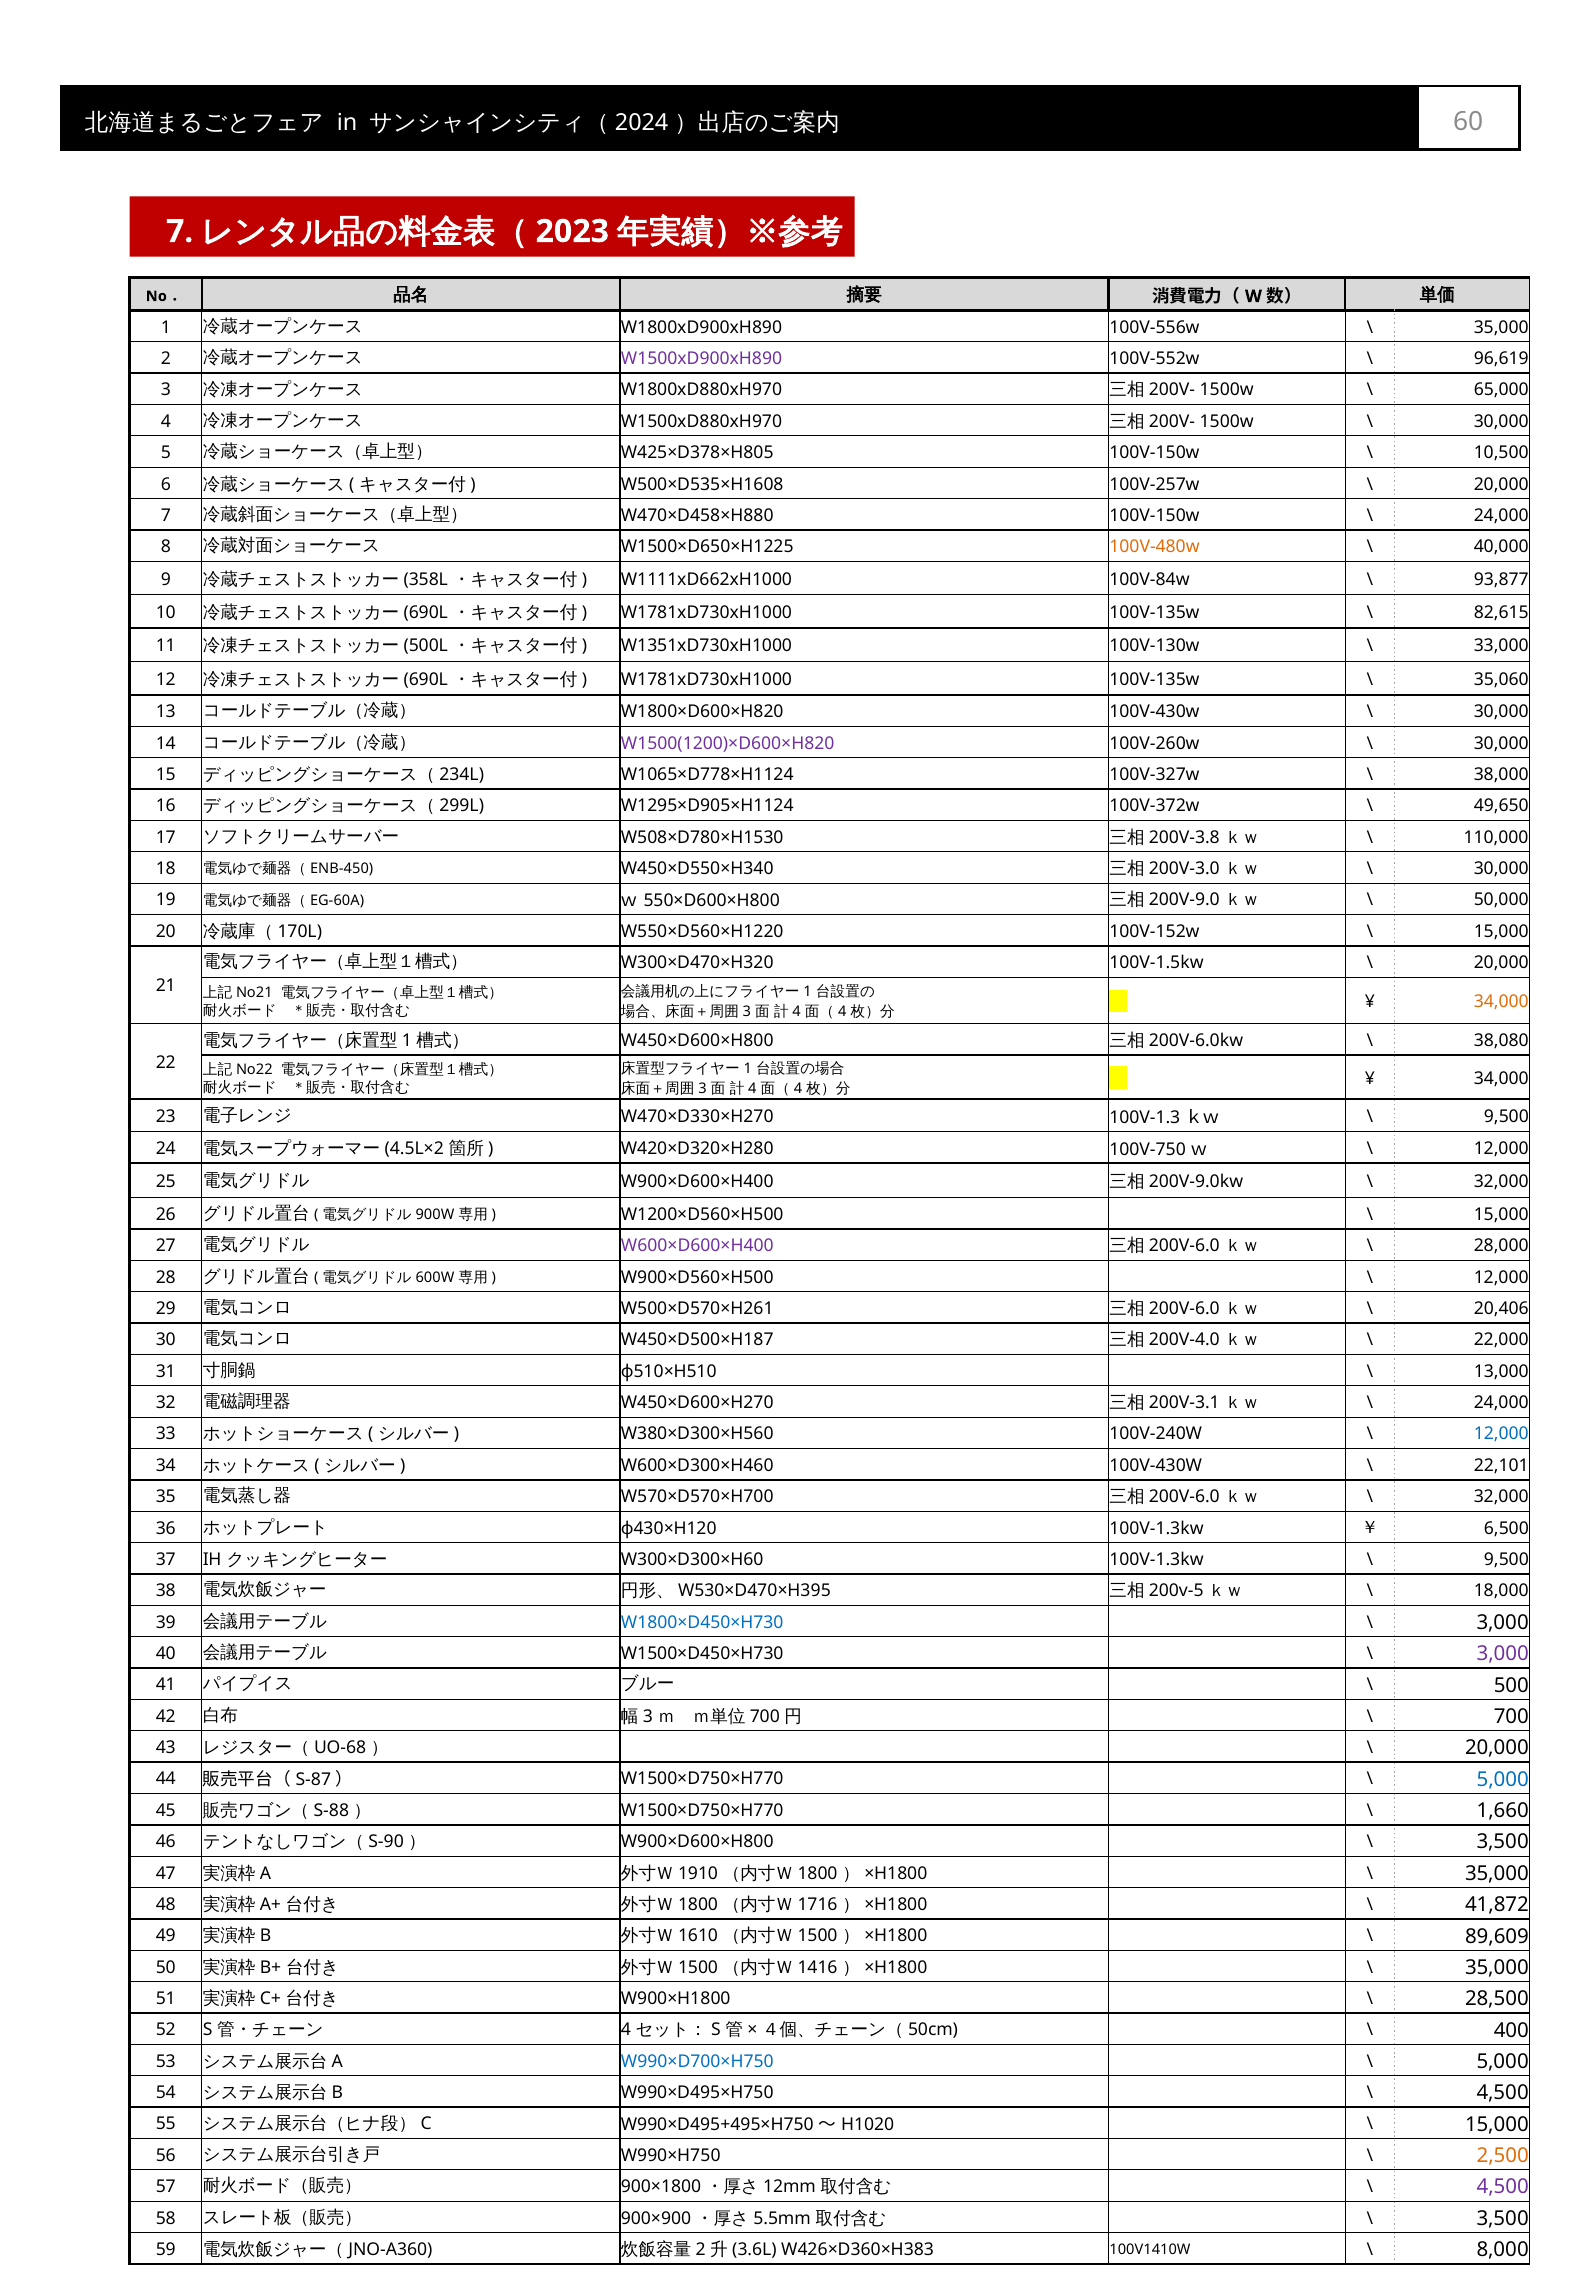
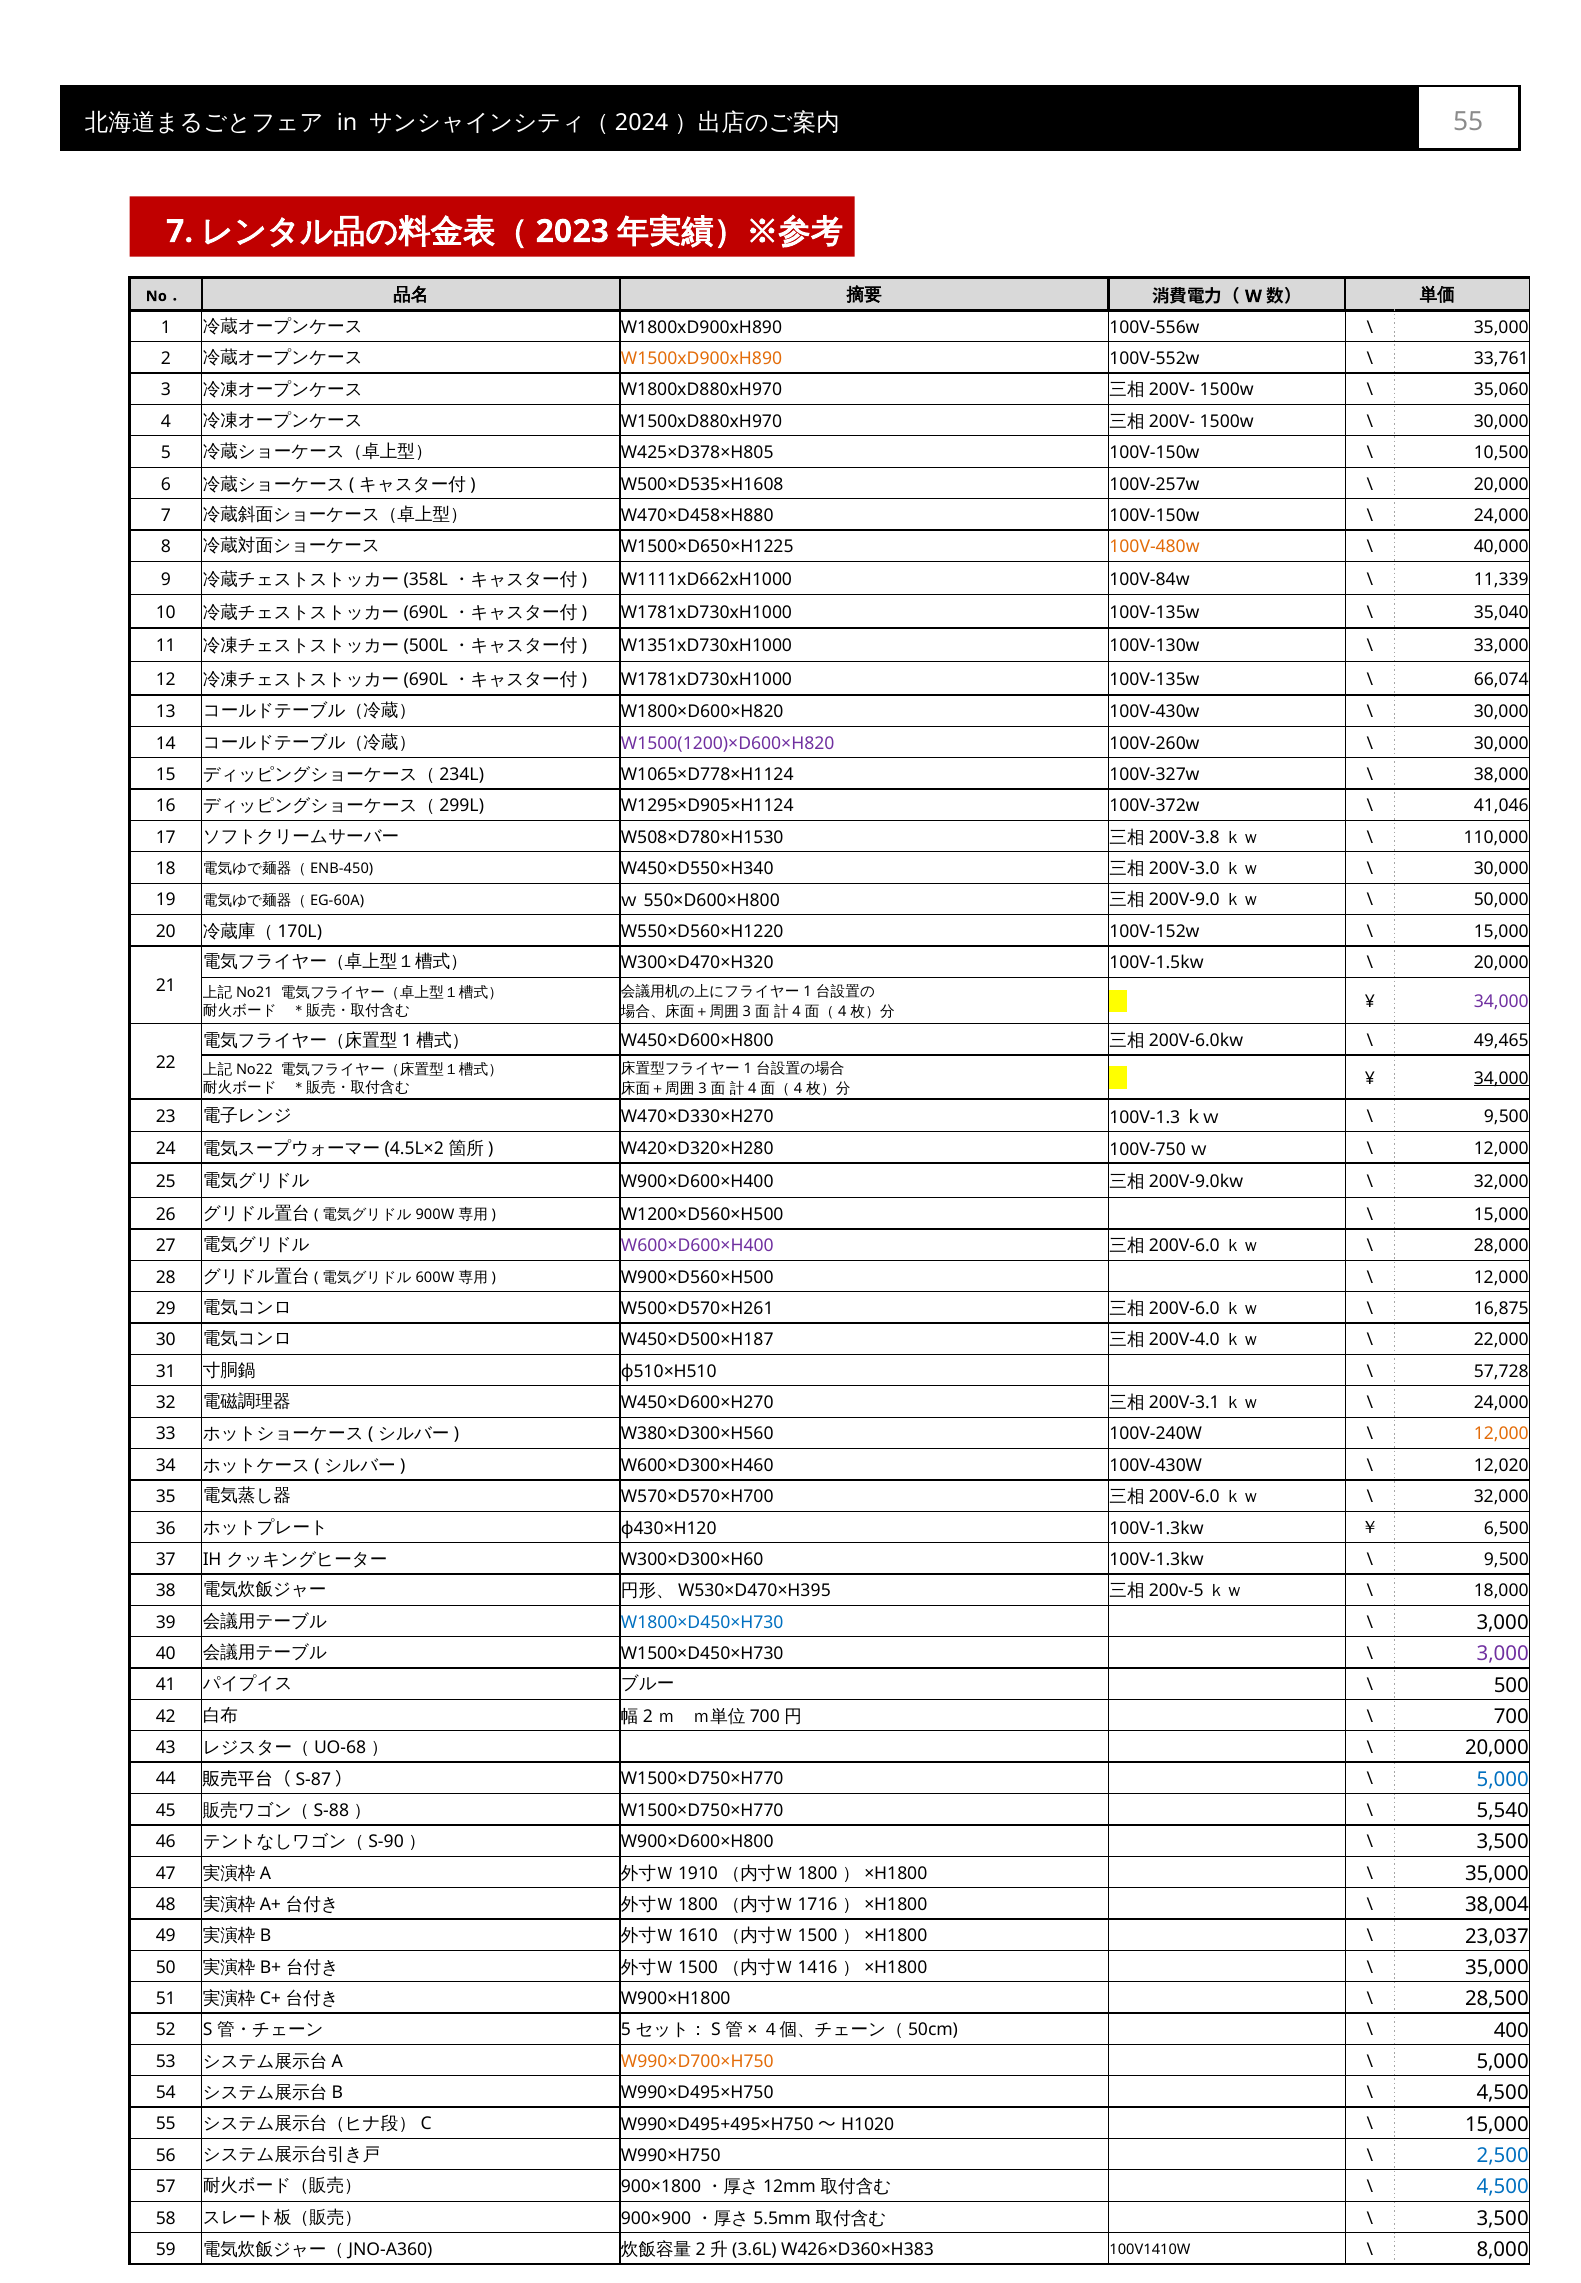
60: 60 -> 55 (1468, 122)
W1500xD900xH890 colour: purple -> orange (702, 359)
96,619: 96,619 -> 33,761 (1501, 359)
65,000: 65,000 -> 35,060 (1501, 390)
93,877: 93,877 -> 11,339 (1501, 579)
82,615: 82,615 -> 35,040 (1501, 613)
35,060: 35,060 -> 66,074 (1501, 680)
49,650: 49,650 -> 41,046 (1501, 806)
34,000 colour: orange -> purple (1501, 1002)
38,080: 38,080 -> 49,465 (1501, 1041)
34,000 underline: none -> present (1501, 1079)
20,406: 20,406 -> 16,875 (1501, 1309)
13,000: 13,000 -> 57,728 (1501, 1372)
12,000 colour: blue -> orange (1501, 1435)
22,101: 22,101 -> 12,020 (1501, 1466)
3: 3 -> 2 (648, 1717)
1,660: 1,660 -> 5,540 (1503, 1811)
41,872: 41,872 -> 38,004 (1497, 1905)
89,609: 89,609 -> 23,037 (1497, 1937)
4: 4 -> 5 (626, 2031)
W990×D700×H750 colour: blue -> orange (697, 2062)
2,500 colour: orange -> blue (1503, 2156)
4,500 colour: purple -> blue (1503, 2188)
